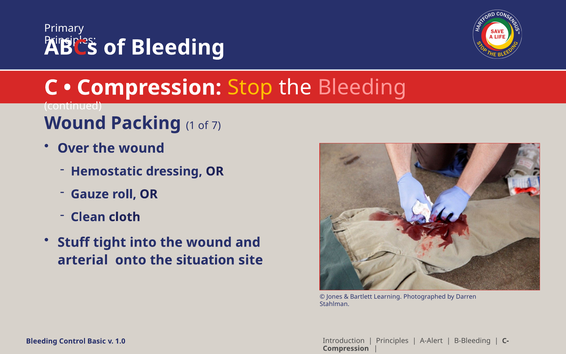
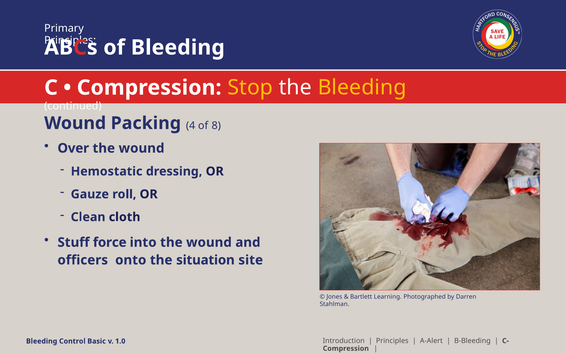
Bleeding colour: pink -> yellow (362, 88)
1: 1 -> 4 (191, 125)
7: 7 -> 8 (216, 125)
tight: tight -> force (110, 242)
arterial: arterial -> officers (83, 260)
